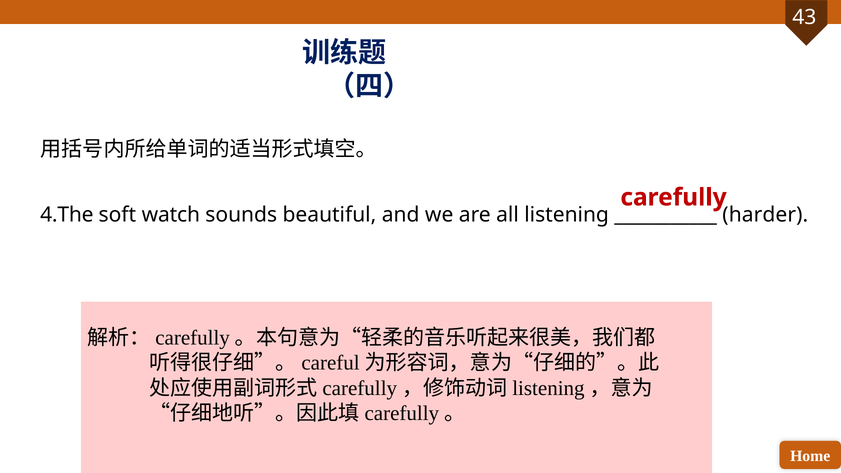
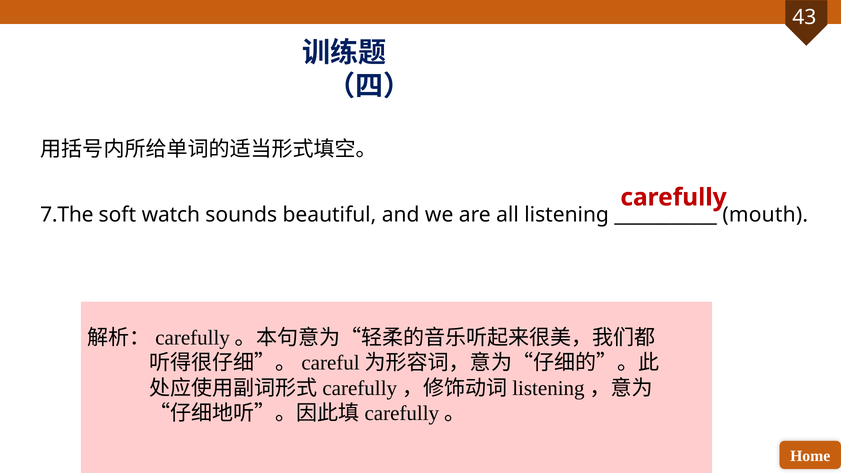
4.The: 4.The -> 7.The (67, 215)
harder: harder -> mouth (765, 215)
